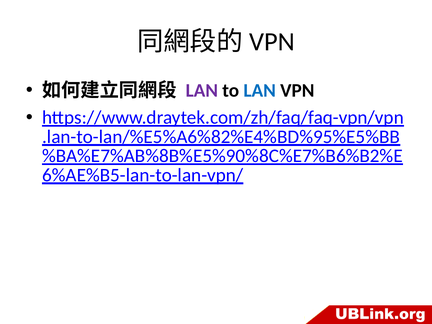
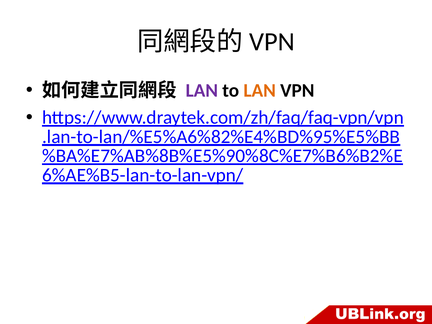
LAN colour: blue -> orange (260, 91)
